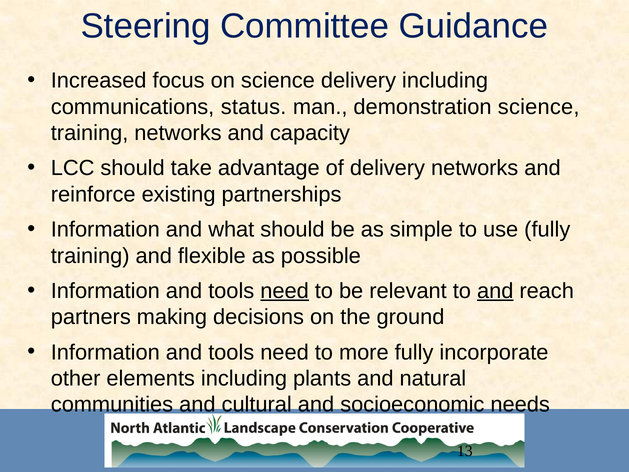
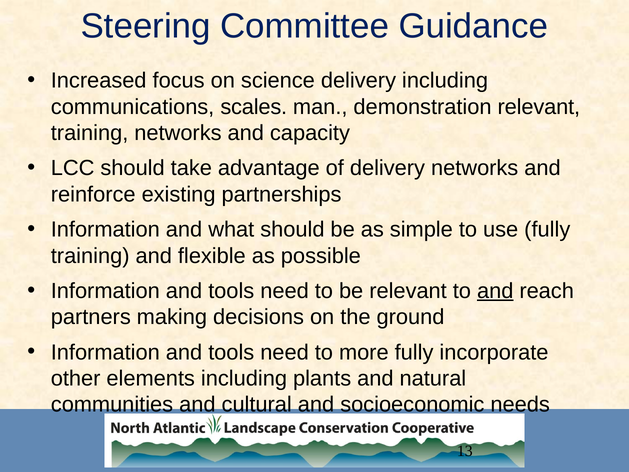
status: status -> scales (254, 107)
demonstration science: science -> relevant (539, 107)
need underline: present -> none (285, 291)
